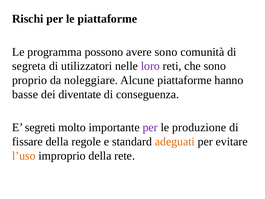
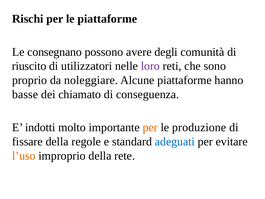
programma: programma -> consegnano (55, 52)
avere sono: sono -> degli (166, 52)
segreta: segreta -> riuscito (29, 66)
diventate: diventate -> chiamato (80, 94)
segreti: segreti -> indotti (40, 127)
per colour: purple -> orange (150, 127)
adeguati colour: orange -> blue (175, 141)
